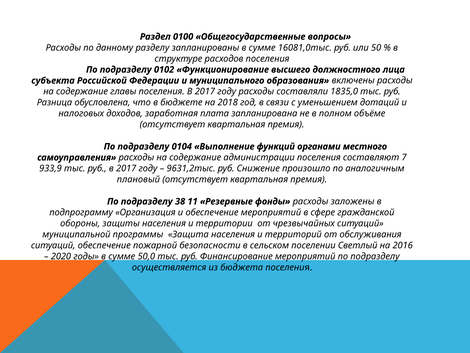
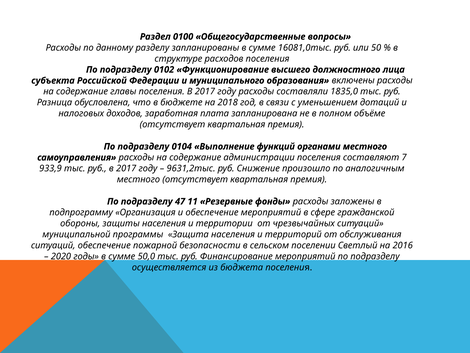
плановый: плановый -> местного (138, 179)
38: 38 -> 47 (180, 201)
